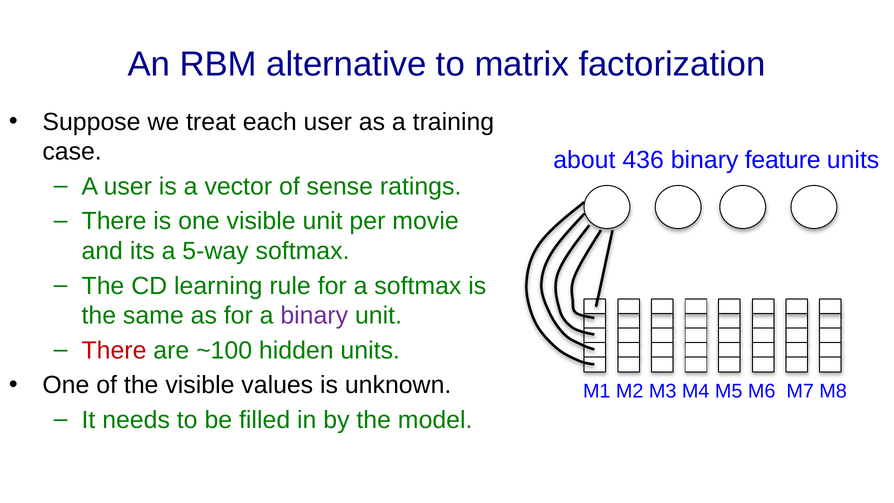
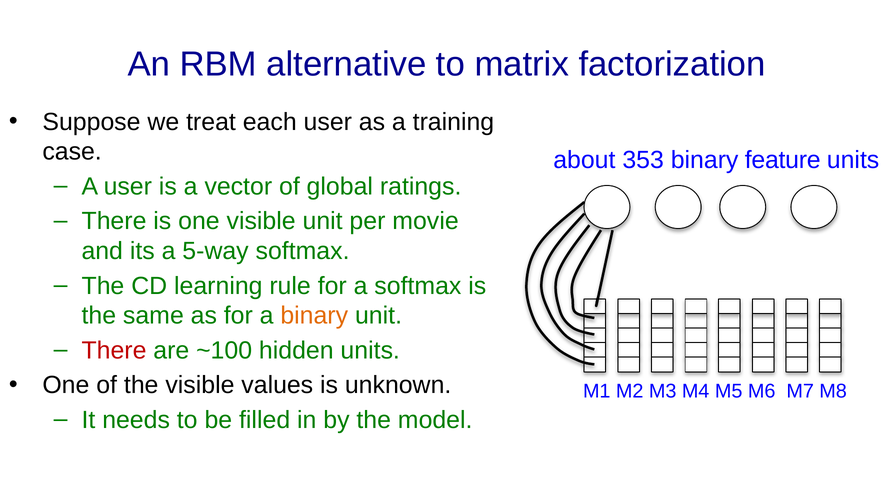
436: 436 -> 353 (643, 160)
sense: sense -> global (340, 186)
binary colour: purple -> orange (314, 316)
